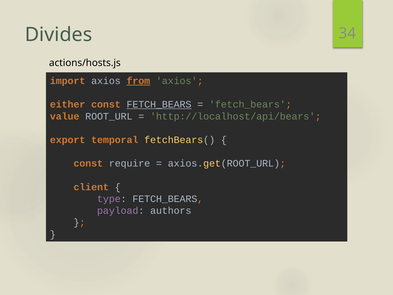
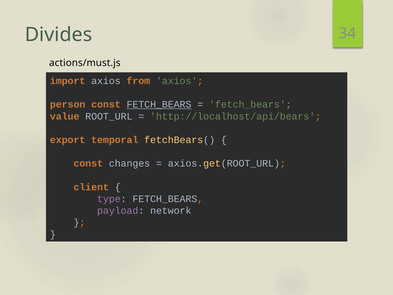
actions/hosts.js: actions/hosts.js -> actions/must.js (85, 63)
from underline: present -> none (138, 81)
either: either -> person (68, 104)
require: require -> changes (130, 163)
authors: authors -> network (171, 211)
